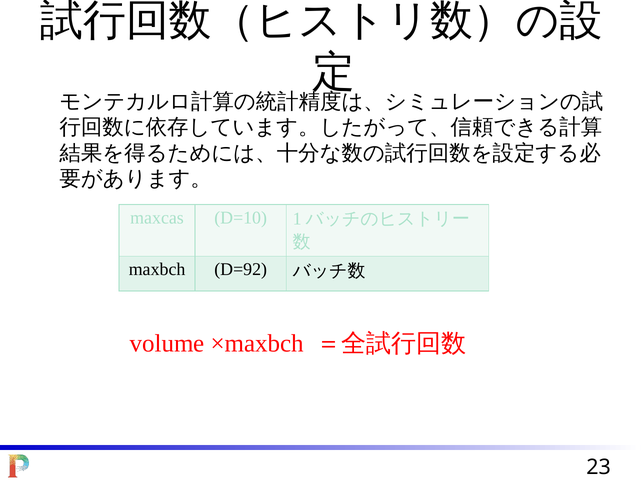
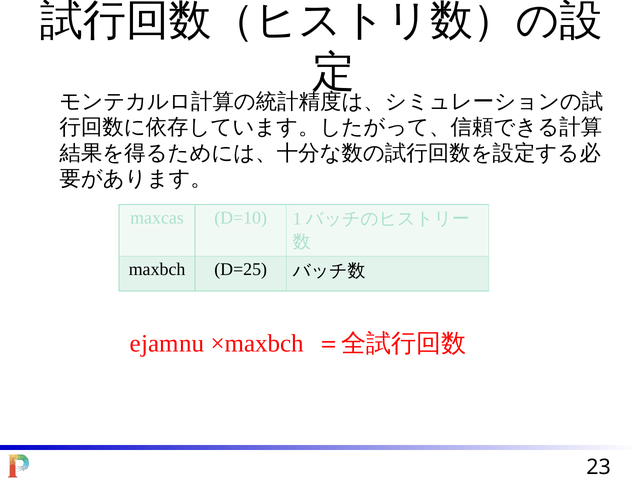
D=92: D=92 -> D=25 (241, 270)
volume: volume -> ejamnu (167, 344)
